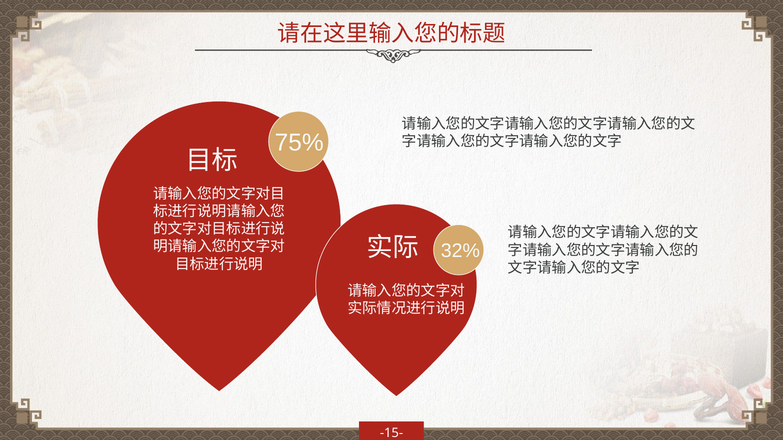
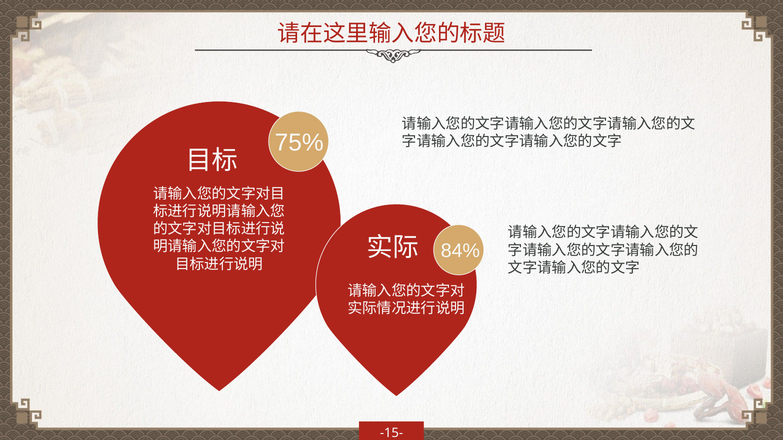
32%: 32% -> 84% (460, 251)
